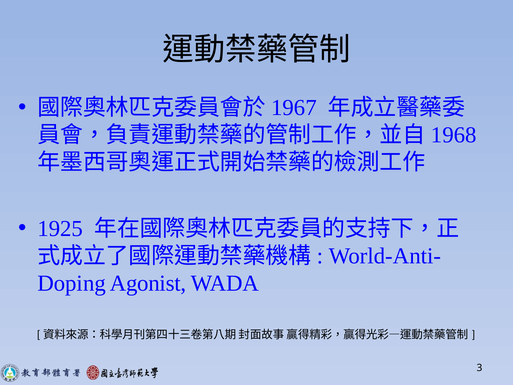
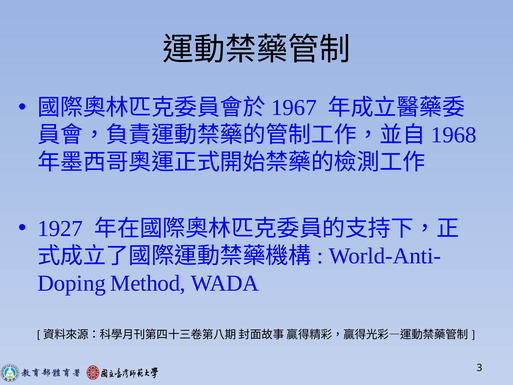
1925: 1925 -> 1927 (60, 228)
Agonist: Agonist -> Method (148, 283)
